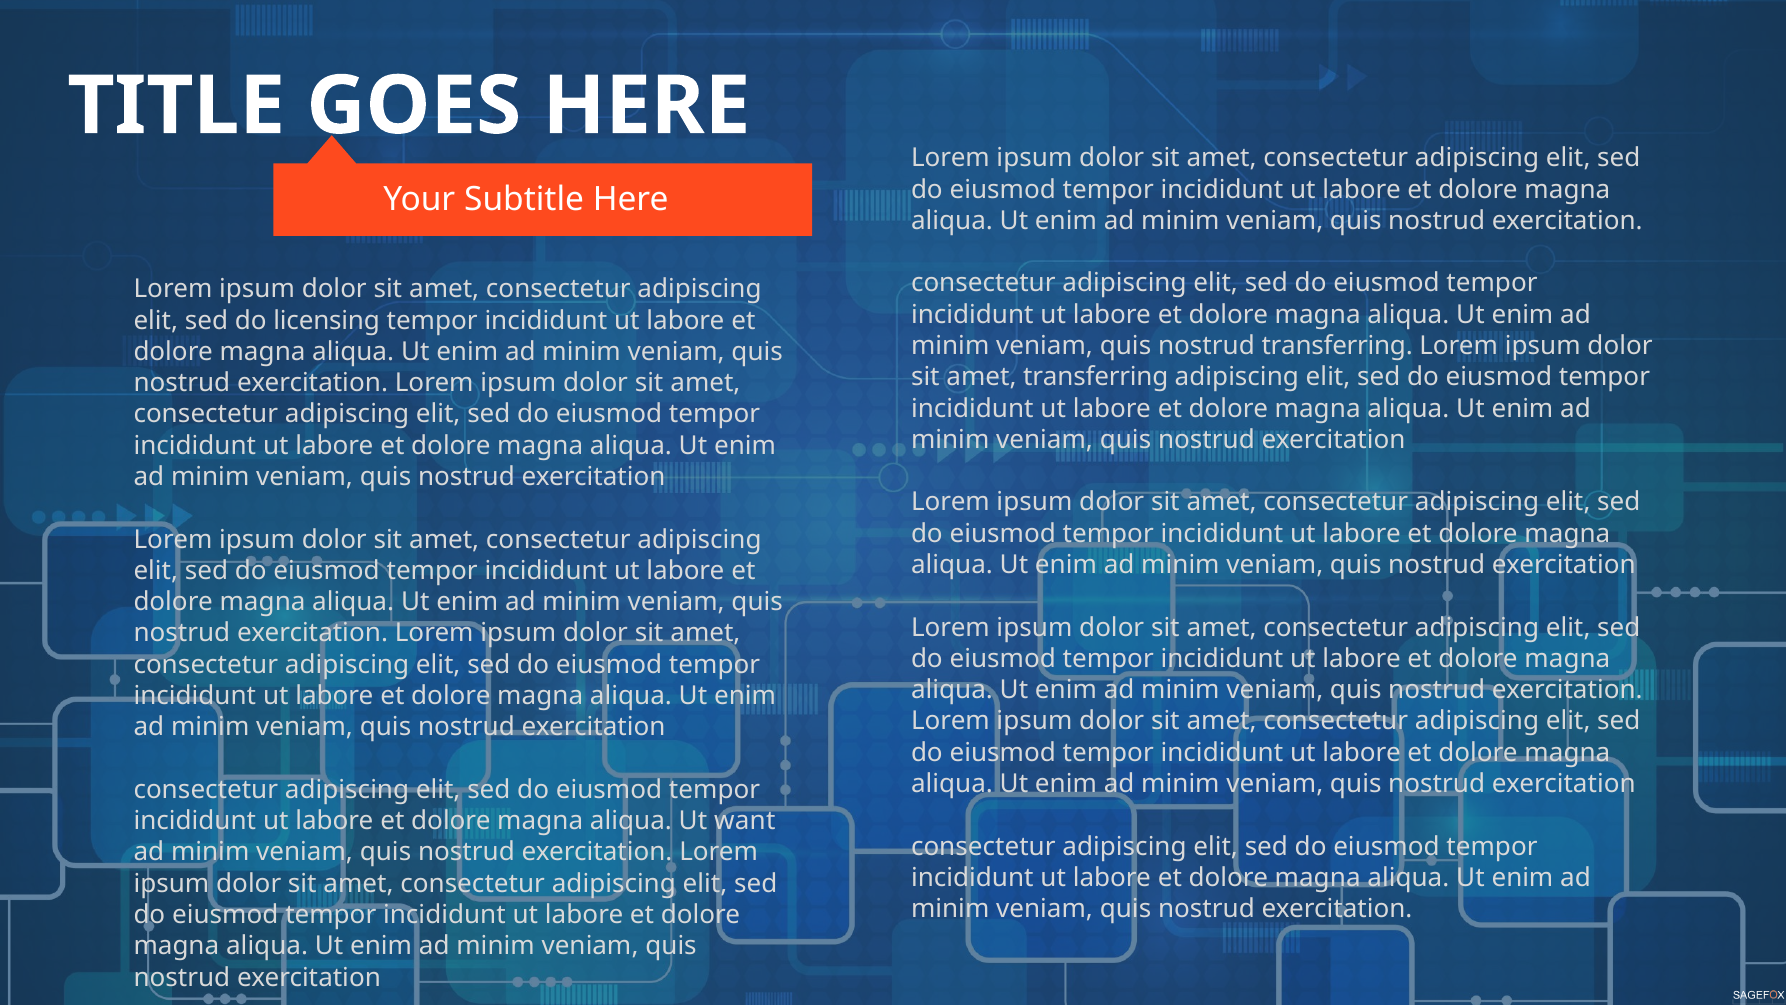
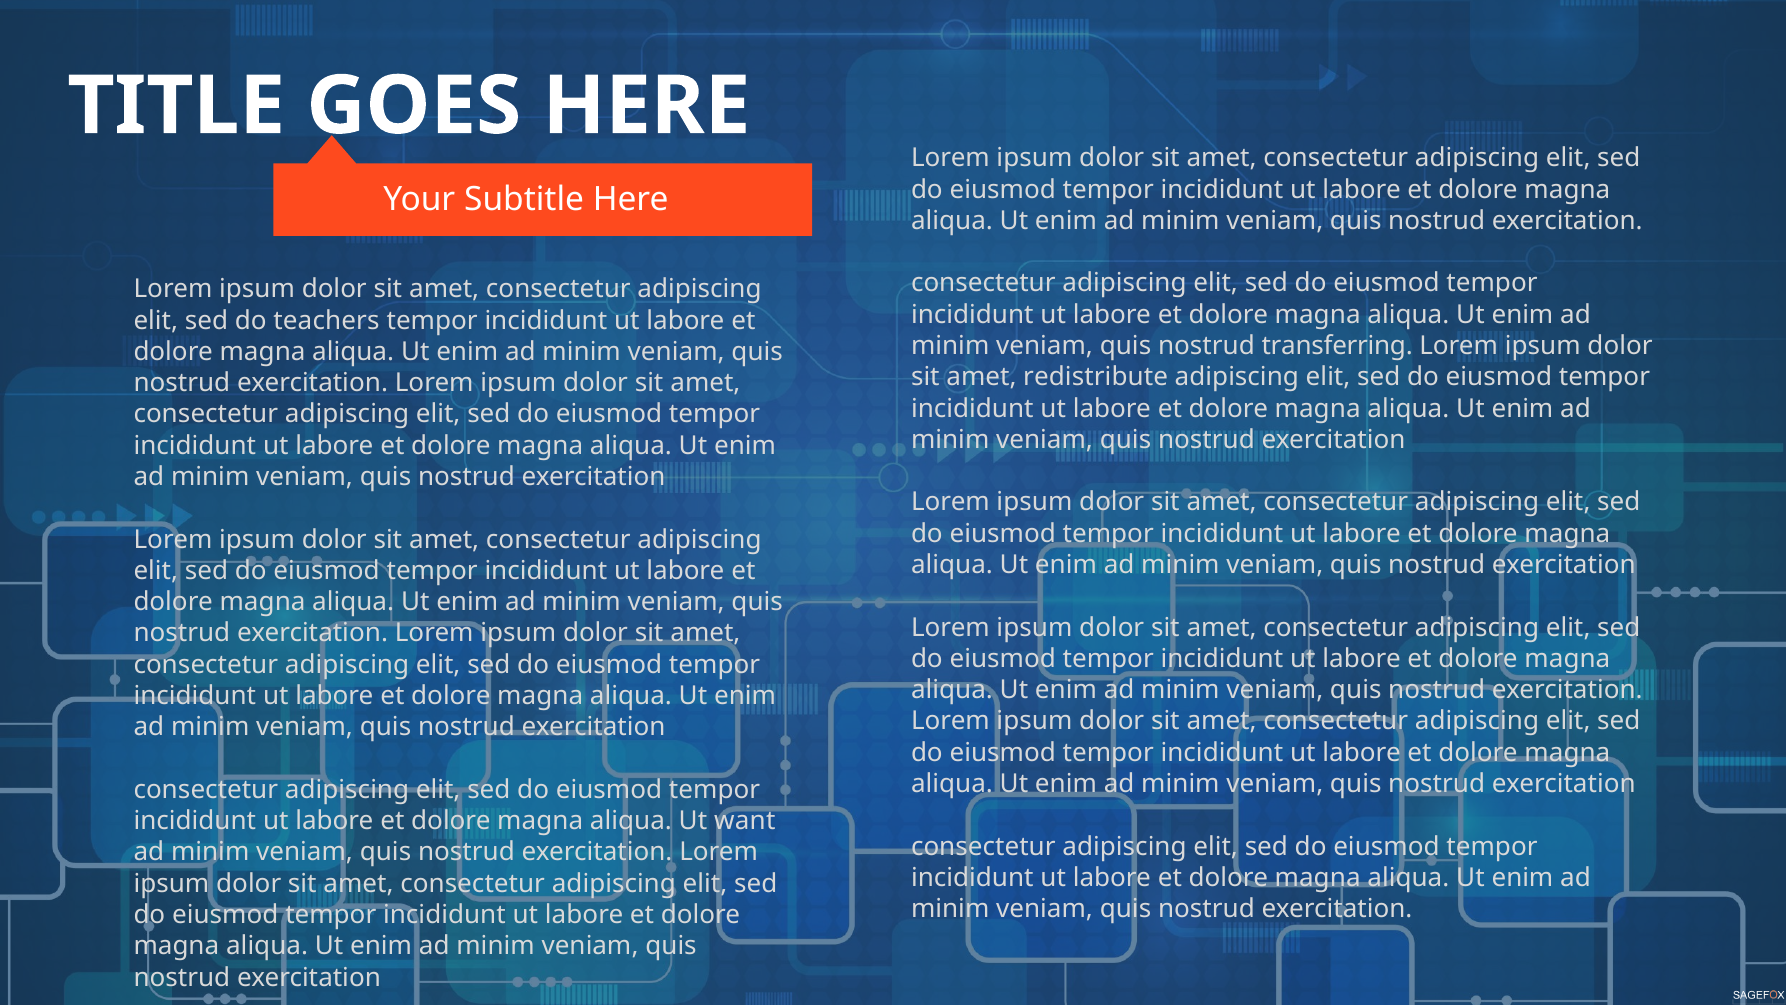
licensing: licensing -> teachers (326, 320)
amet transferring: transferring -> redistribute (1096, 377)
